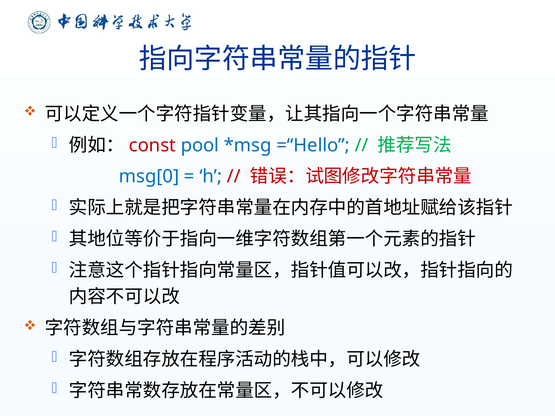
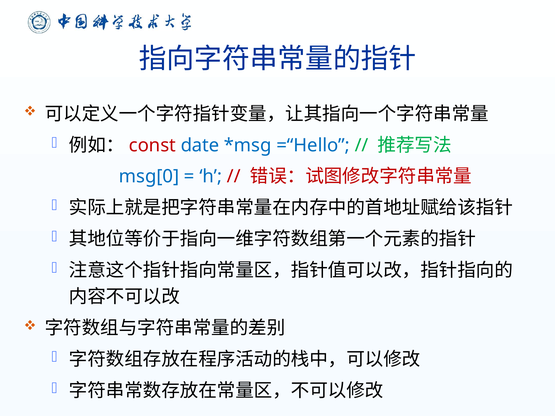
pool: pool -> date (200, 145)
